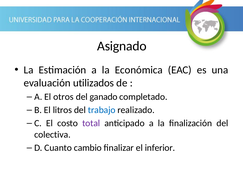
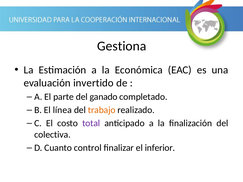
Asignado: Asignado -> Gestiona (122, 46)
utilizados: utilizados -> invertido (93, 83)
otros: otros -> parte (63, 97)
litros: litros -> línea (62, 110)
trabajo colour: blue -> orange (102, 110)
cambio: cambio -> control (88, 148)
